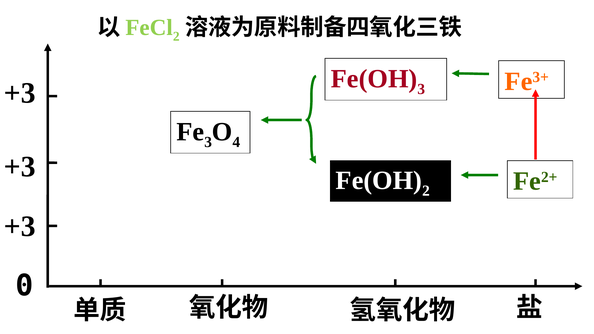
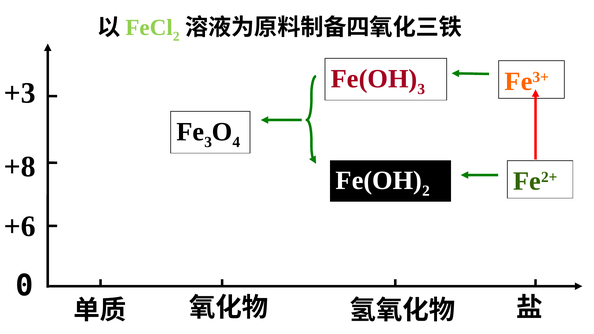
+3: +3 -> +8 (20, 167)
+3: +3 -> +6 (20, 226)
